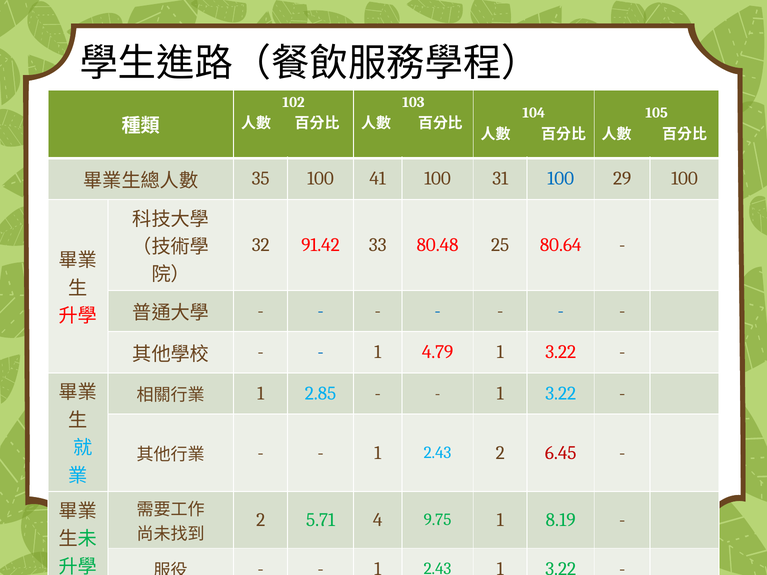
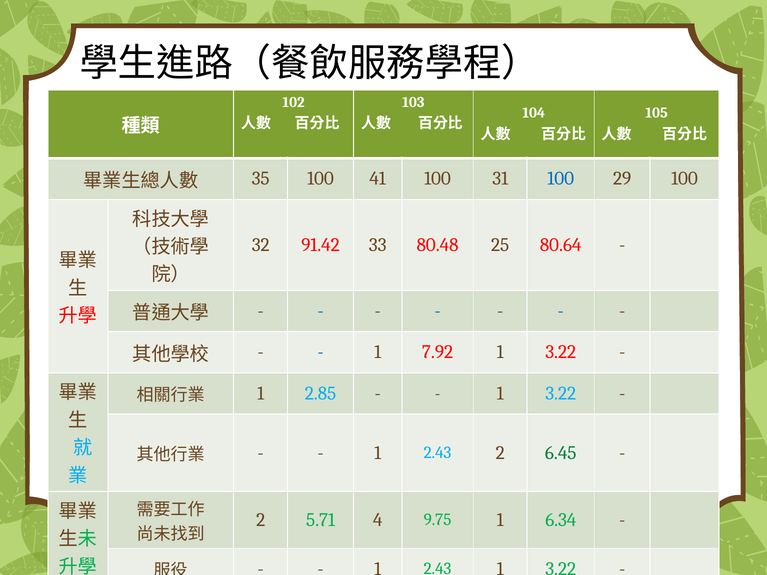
4.79: 4.79 -> 7.92 (438, 352)
6.45 colour: red -> green (561, 453)
8.19: 8.19 -> 6.34 (561, 520)
